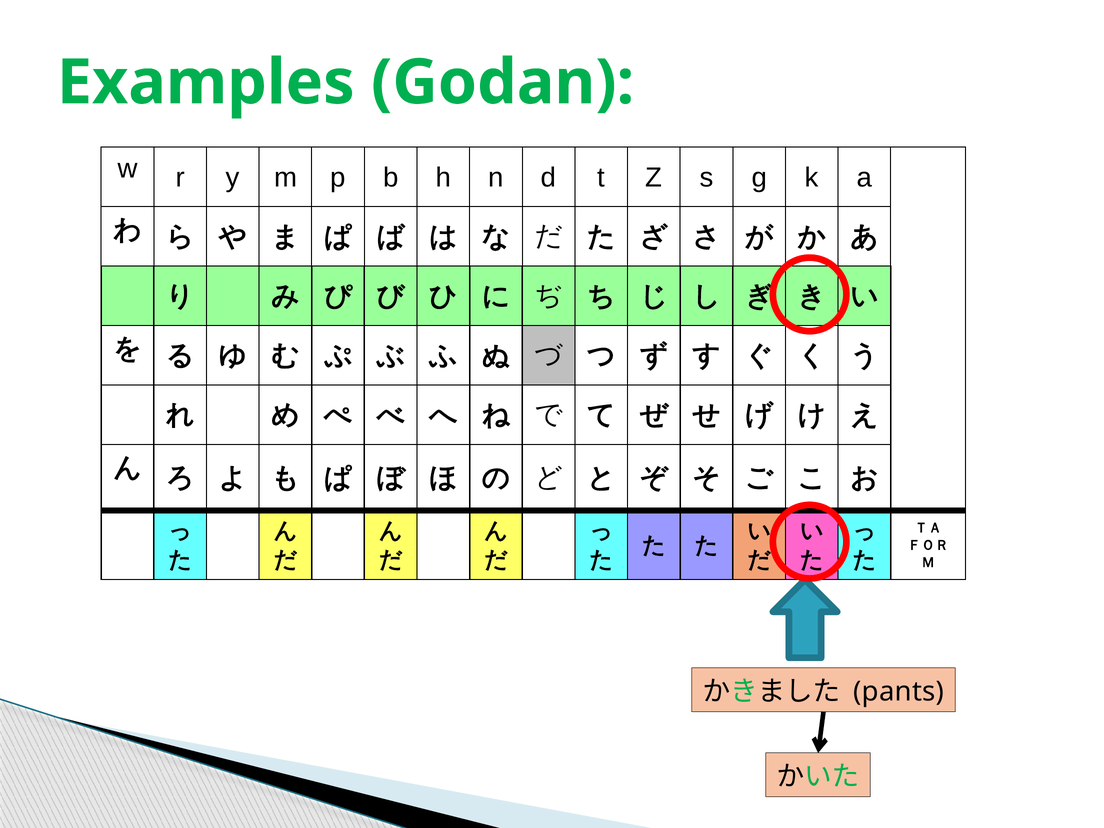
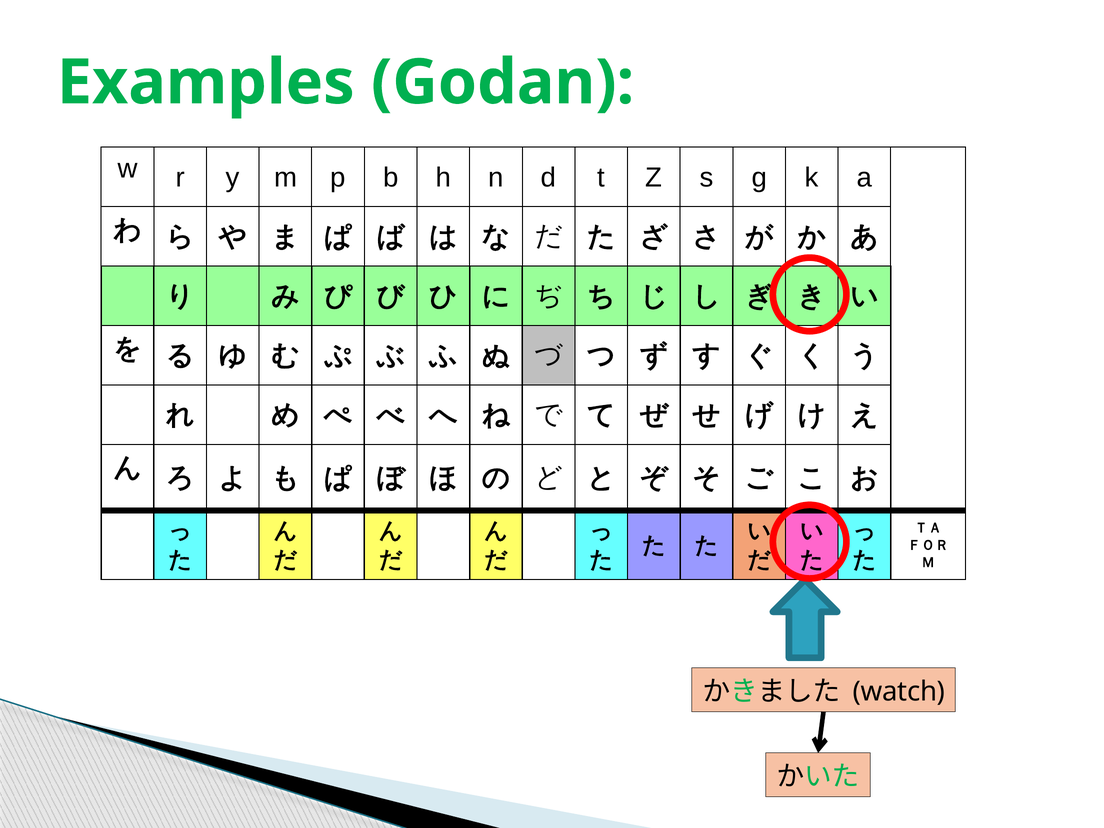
pants: pants -> watch (899, 692)
